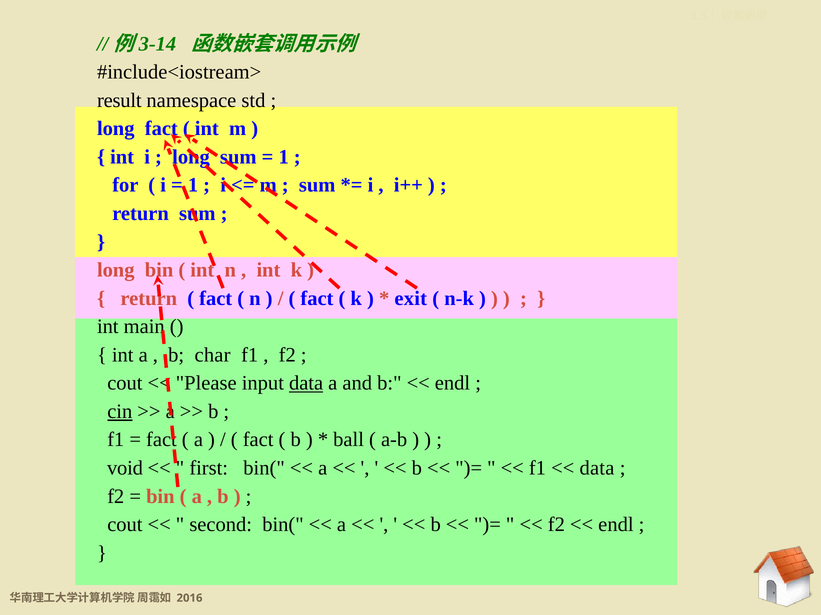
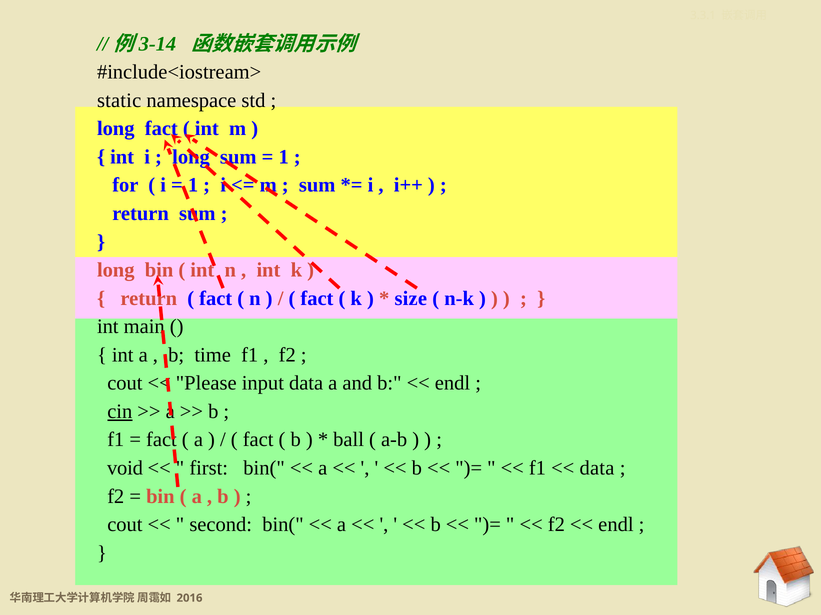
result: result -> static (119, 100)
exit: exit -> size (411, 299)
char: char -> time (213, 355)
data underline: present -> none (306, 384)
